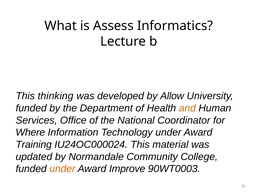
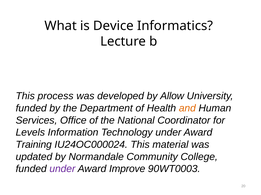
Assess: Assess -> Device (113, 26)
thinking: thinking -> process (56, 96)
Where: Where -> Levels (30, 133)
under colour: orange -> purple (62, 169)
